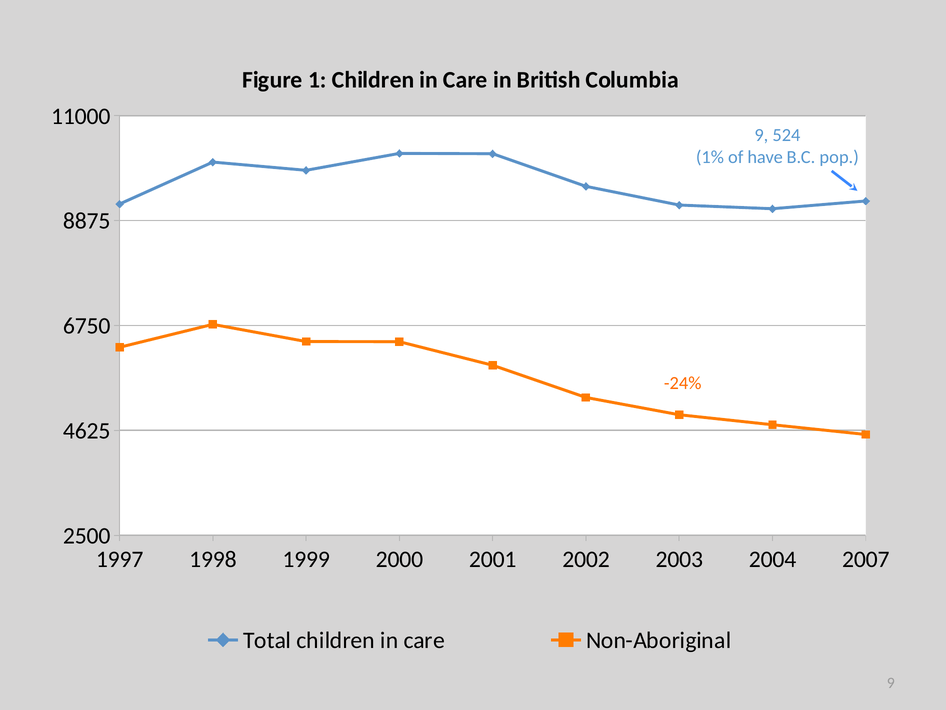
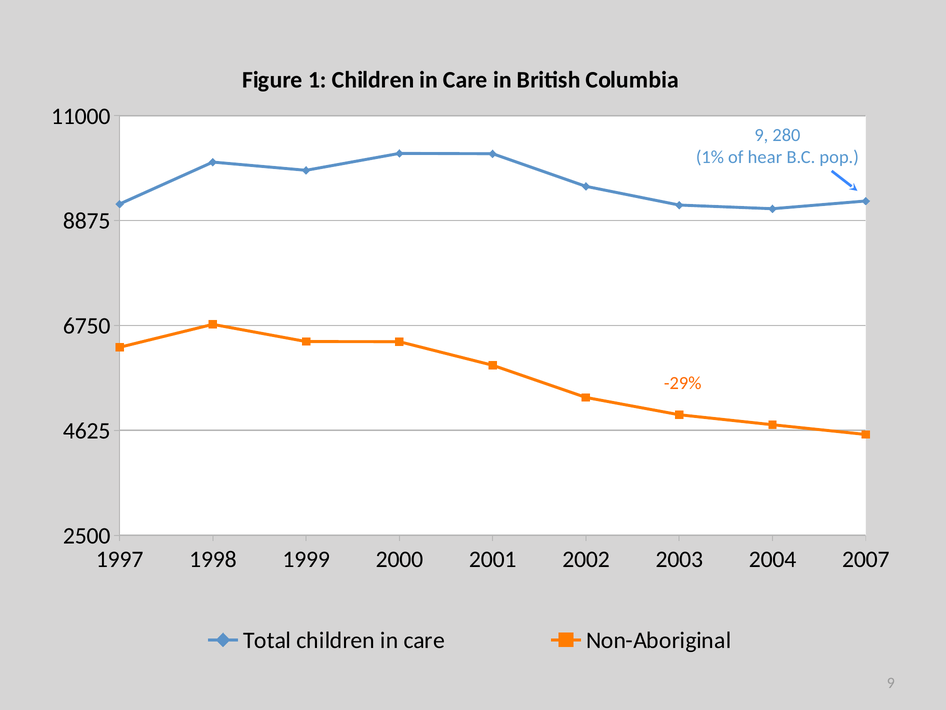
524: 524 -> 280 (786, 135)
have: have -> hear (765, 157)
-24%: -24% -> -29% (683, 383)
